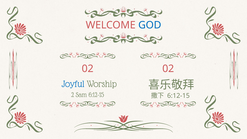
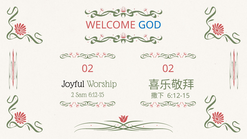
Joyful colour: blue -> black (73, 84)
